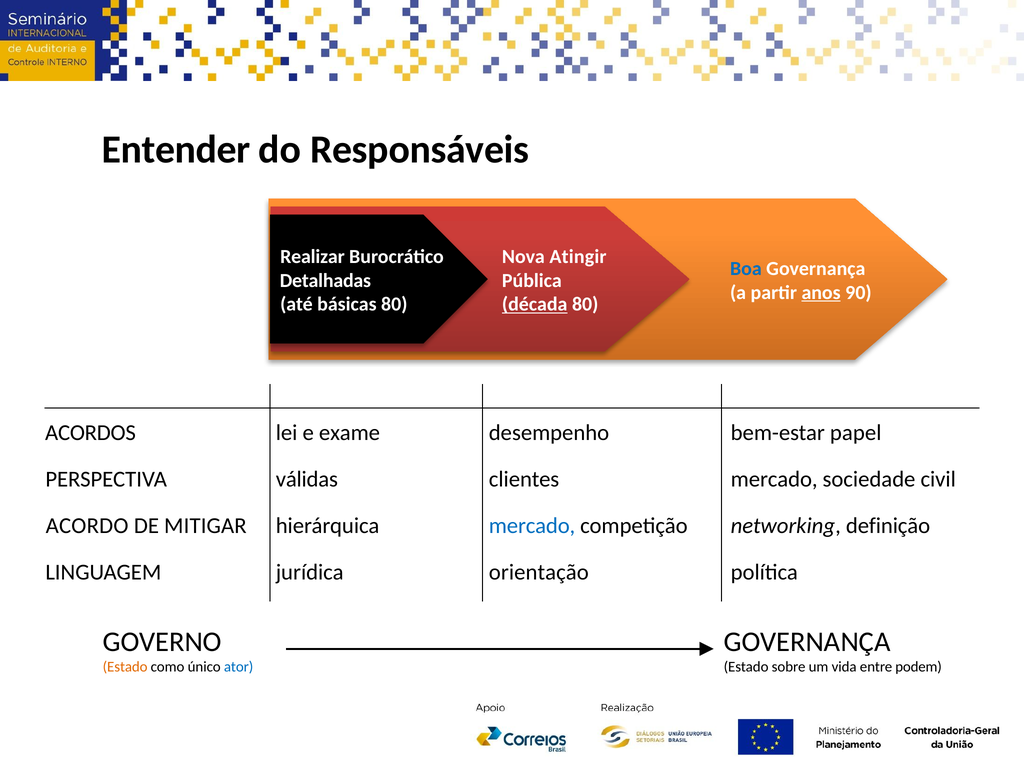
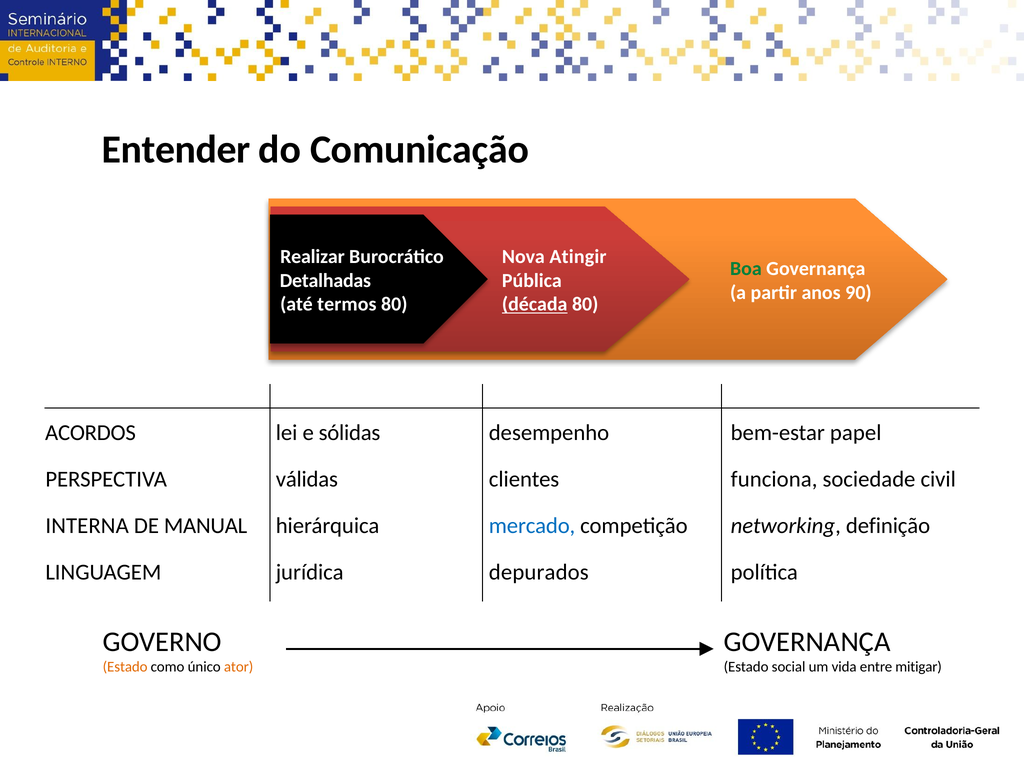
Responsáveis: Responsáveis -> Comunicação (420, 150)
Boa colour: blue -> green (746, 269)
anos underline: present -> none (821, 293)
básicas: básicas -> termos (347, 304)
exame: exame -> sólidas (350, 433)
clientes mercado: mercado -> funciona (774, 479)
ACORDO: ACORDO -> INTERNA (87, 526)
MITIGAR: MITIGAR -> MANUAL (206, 526)
orientação: orientação -> depurados (539, 572)
ator colour: blue -> orange (239, 667)
sobre: sobre -> social (789, 667)
podem: podem -> mitigar (919, 667)
